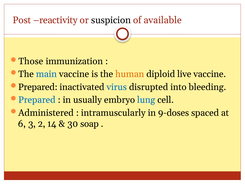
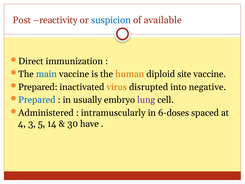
suspicion colour: black -> blue (111, 20)
Those: Those -> Direct (31, 61)
live: live -> site (184, 74)
virus colour: blue -> orange (117, 87)
bleeding: bleeding -> negative (207, 87)
lung colour: blue -> purple (146, 100)
9-doses: 9-doses -> 6-doses (174, 113)
6: 6 -> 4 (22, 124)
2: 2 -> 5 (42, 124)
soap: soap -> have (89, 124)
